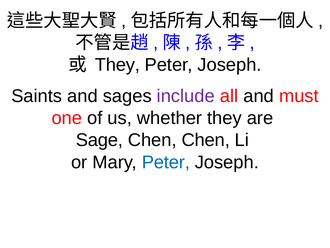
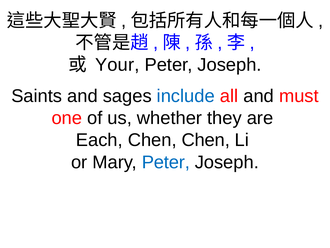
They: They -> Your (117, 65)
include colour: purple -> blue (186, 96)
Sage: Sage -> Each (99, 140)
